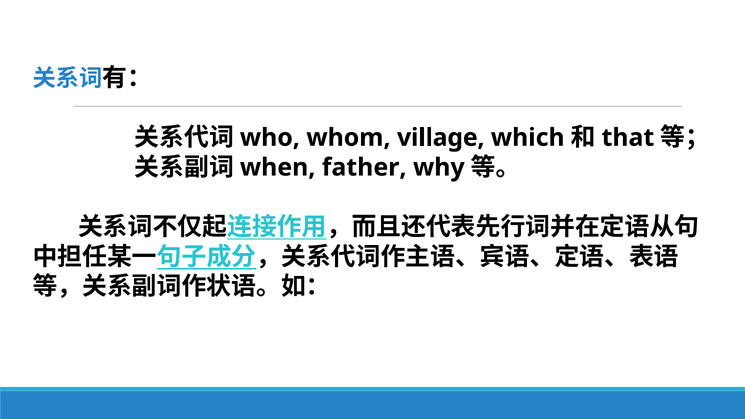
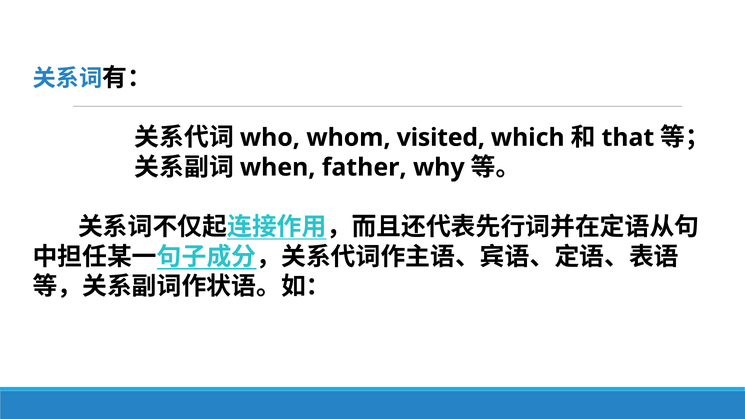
village: village -> visited (441, 138)
